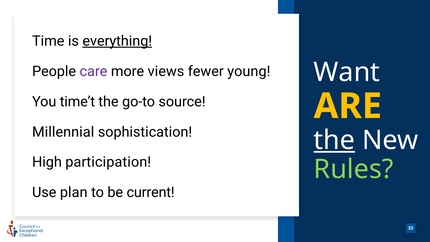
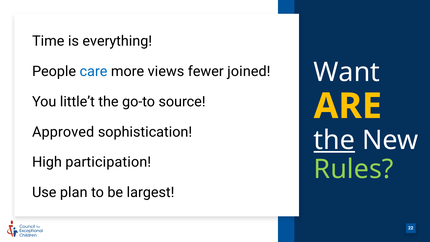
everything underline: present -> none (117, 41)
care colour: purple -> blue (93, 71)
young: young -> joined (249, 71)
time’t: time’t -> little’t (77, 102)
Millennial: Millennial -> Approved (63, 132)
current: current -> largest (151, 192)
